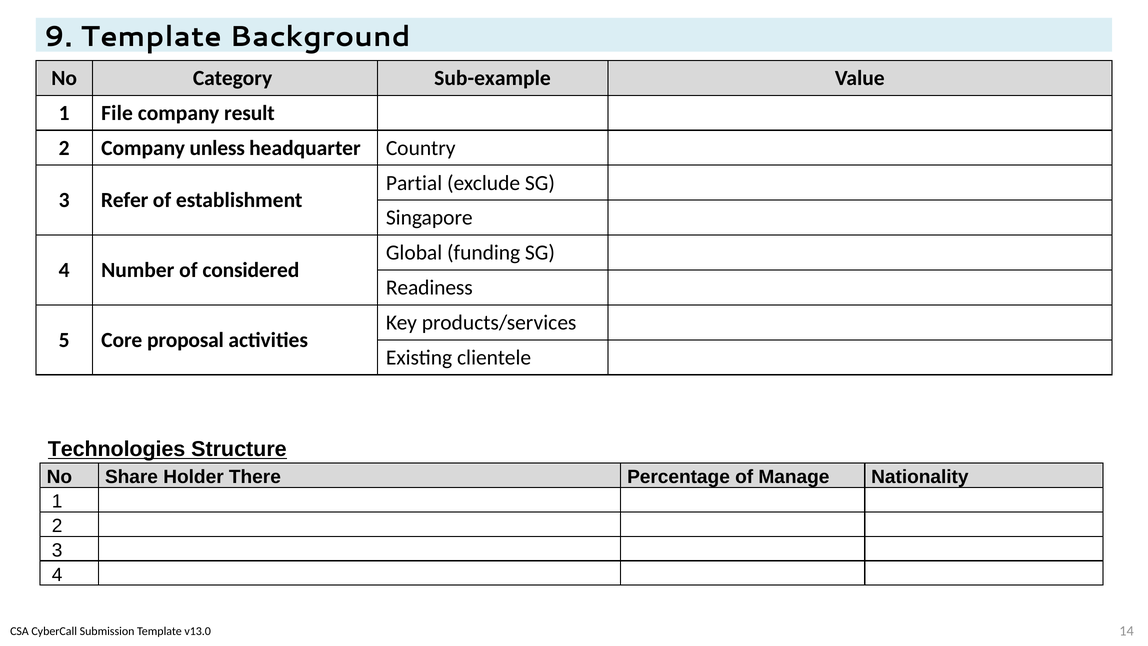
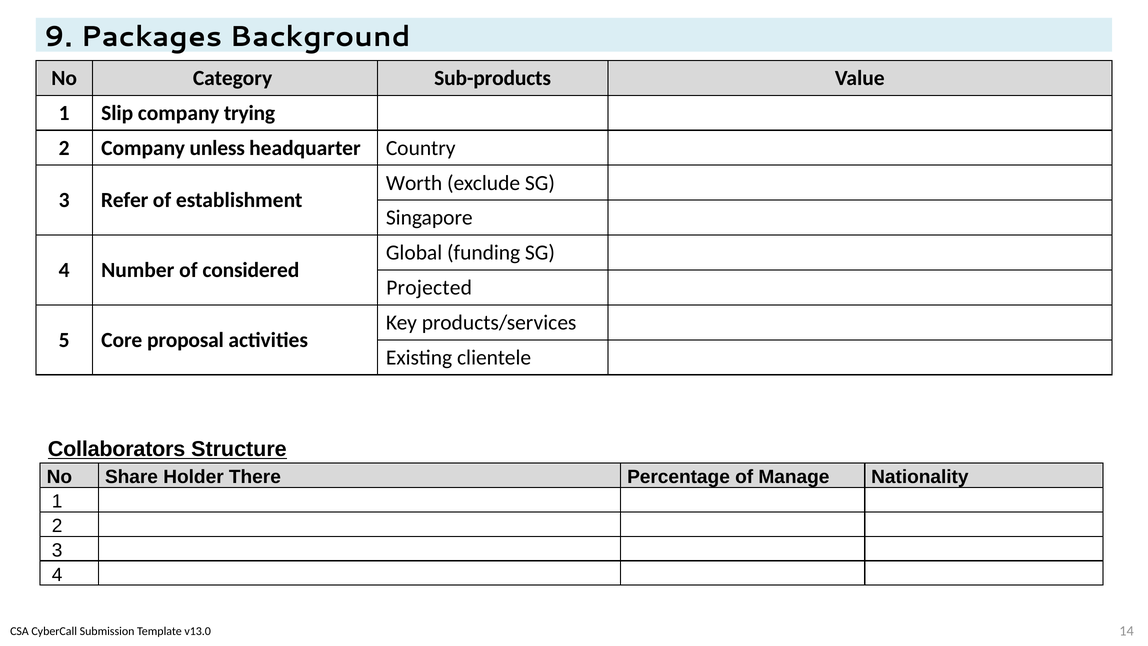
9 Template: Template -> Packages (151, 37)
Sub-example: Sub-example -> Sub-products (493, 78)
File: File -> Slip (117, 113)
result: result -> trying (249, 113)
Partial: Partial -> Worth (414, 183)
Readiness: Readiness -> Projected (429, 288)
Technologies: Technologies -> Collaborators (117, 449)
